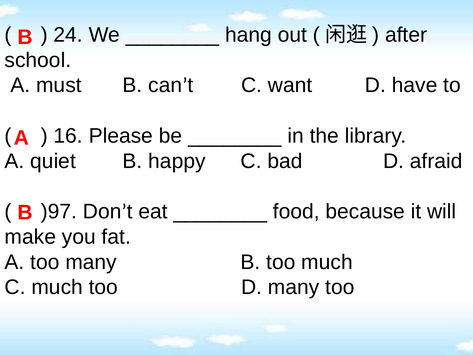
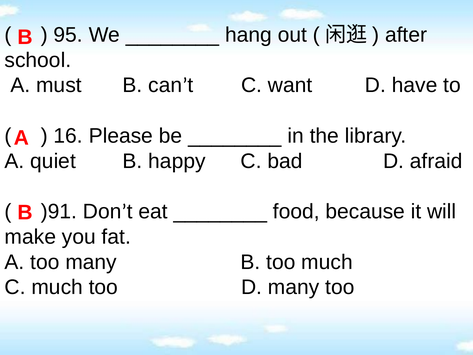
24: 24 -> 95 (68, 35)
)97: )97 -> )91 (59, 211)
